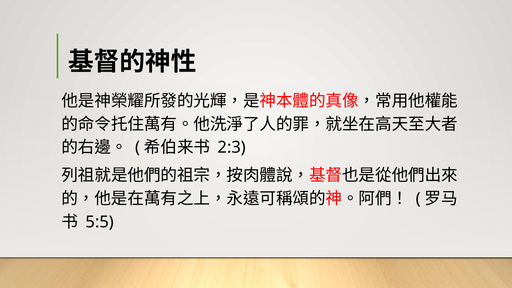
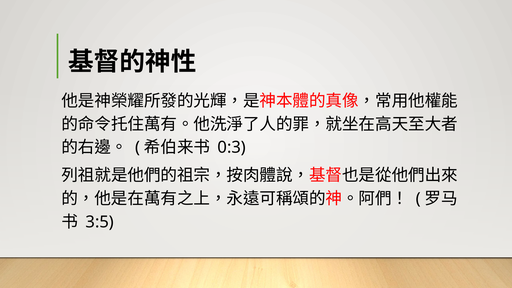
2:3: 2:3 -> 0:3 (232, 147)
5:5: 5:5 -> 3:5 (100, 222)
